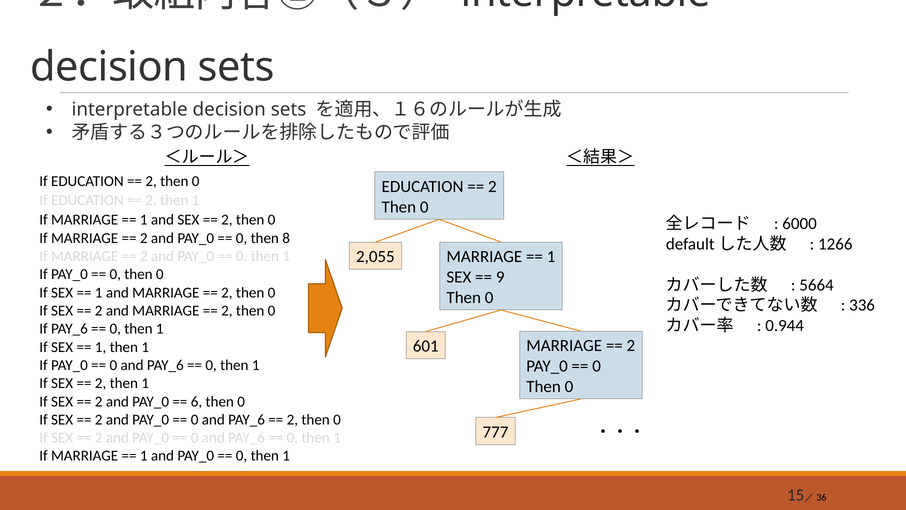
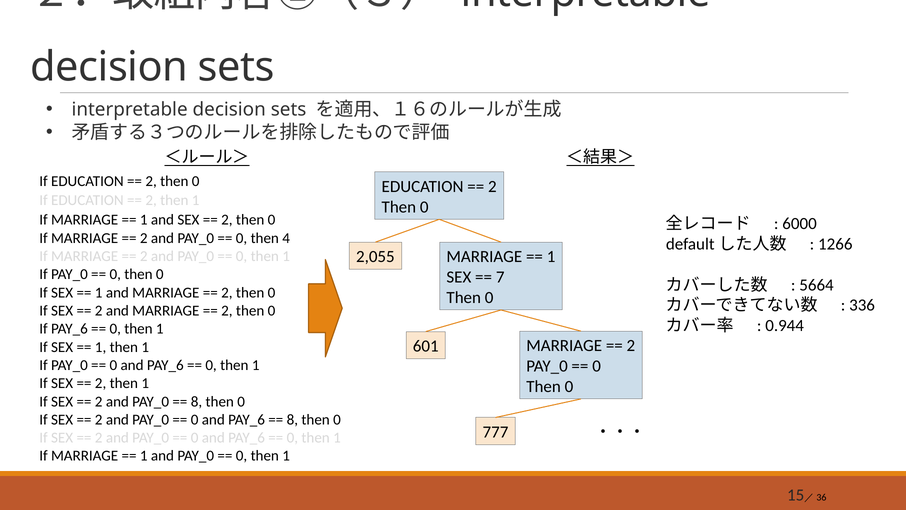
8: 8 -> 4 (286, 238)
9: 9 -> 7 (500, 277)
6: 6 -> 8 (196, 401)
2: 2 -> 8 (292, 419)
